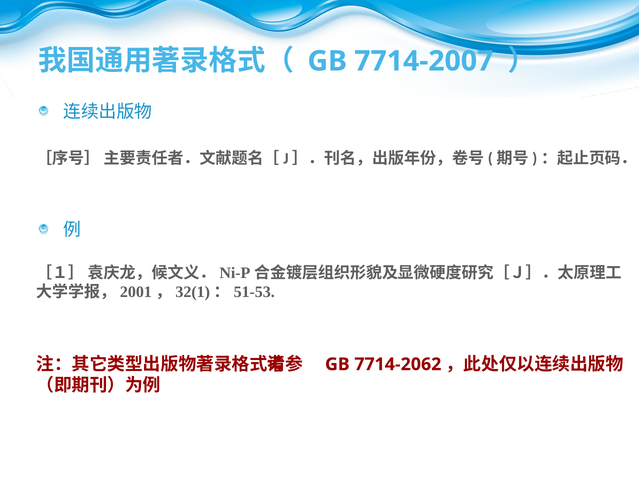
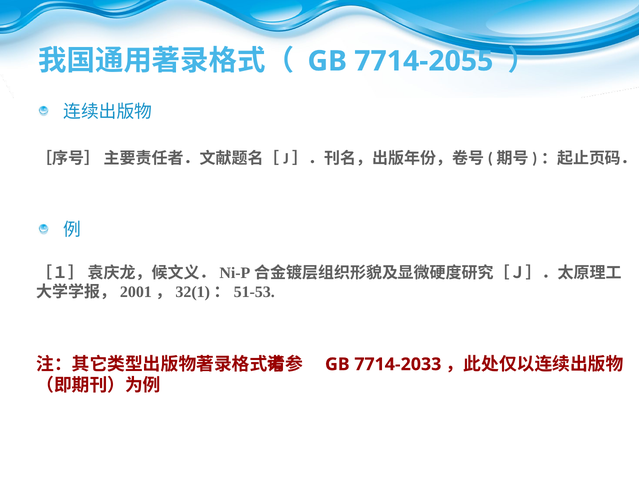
7714-2007: 7714-2007 -> 7714-2055 (424, 61)
7714-2062: 7714-2062 -> 7714-2033 (398, 364)
